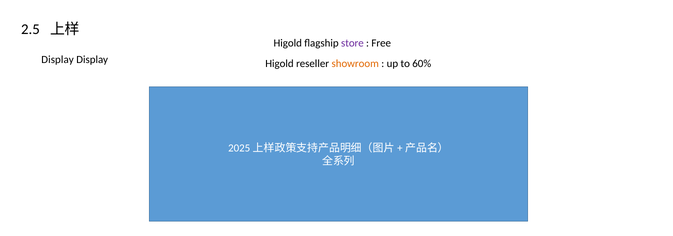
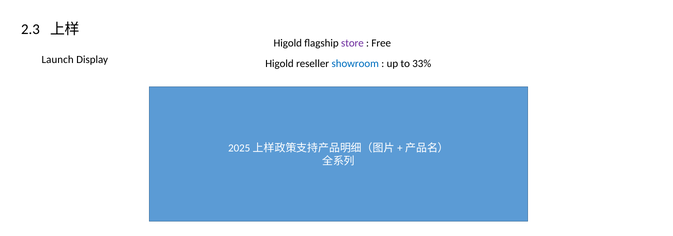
2.5: 2.5 -> 2.3 (30, 29)
Display: Display -> Launch (58, 60)
showroom colour: orange -> blue (355, 64)
60%: 60% -> 33% (422, 64)
